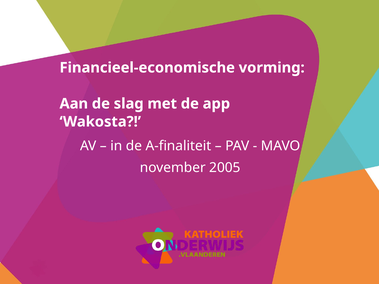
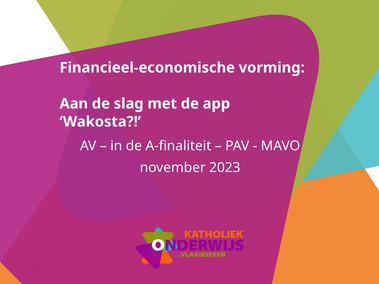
2005: 2005 -> 2023 (225, 168)
